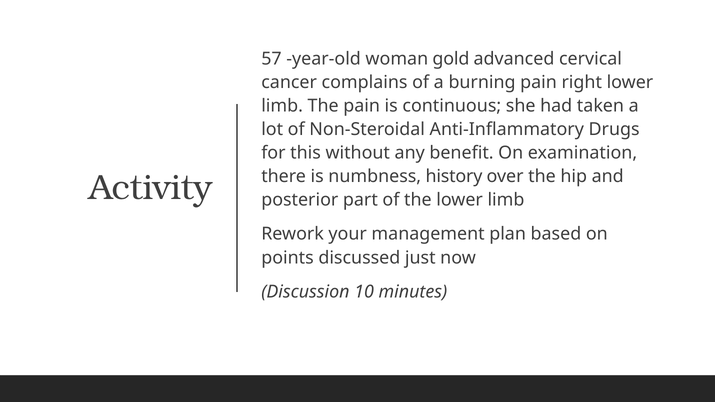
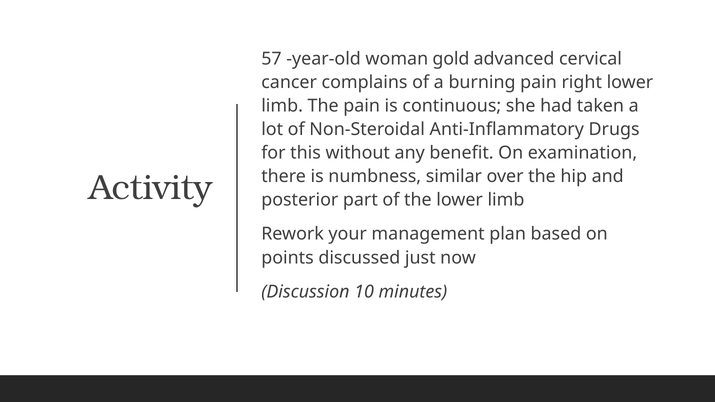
history: history -> similar (454, 177)
